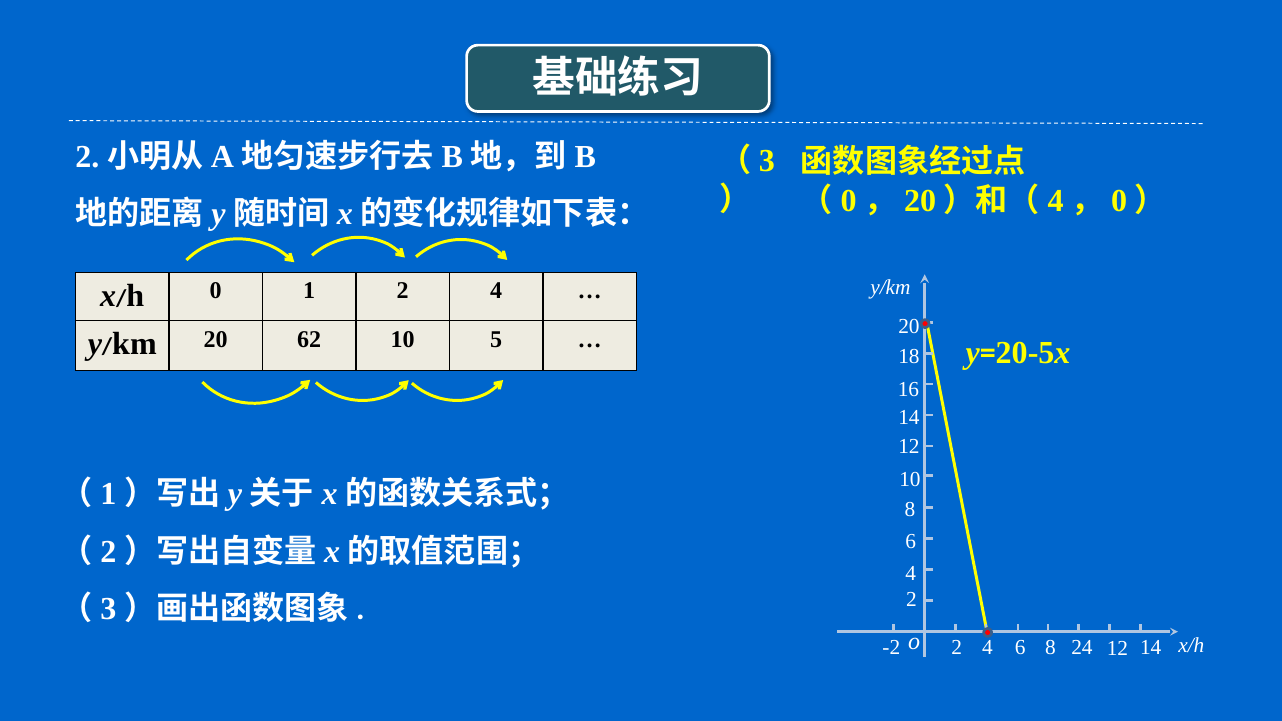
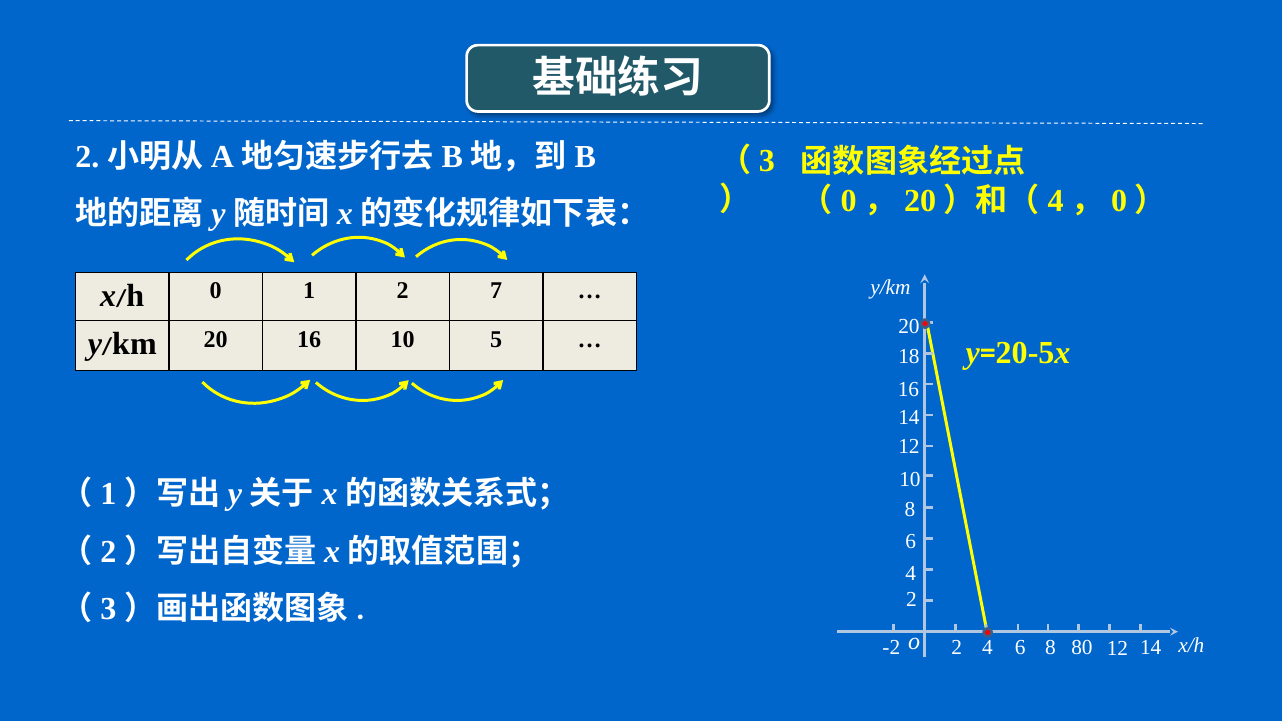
1 2 4: 4 -> 7 (496, 291)
20 62: 62 -> 16 (309, 339)
24: 24 -> 80 (1082, 648)
